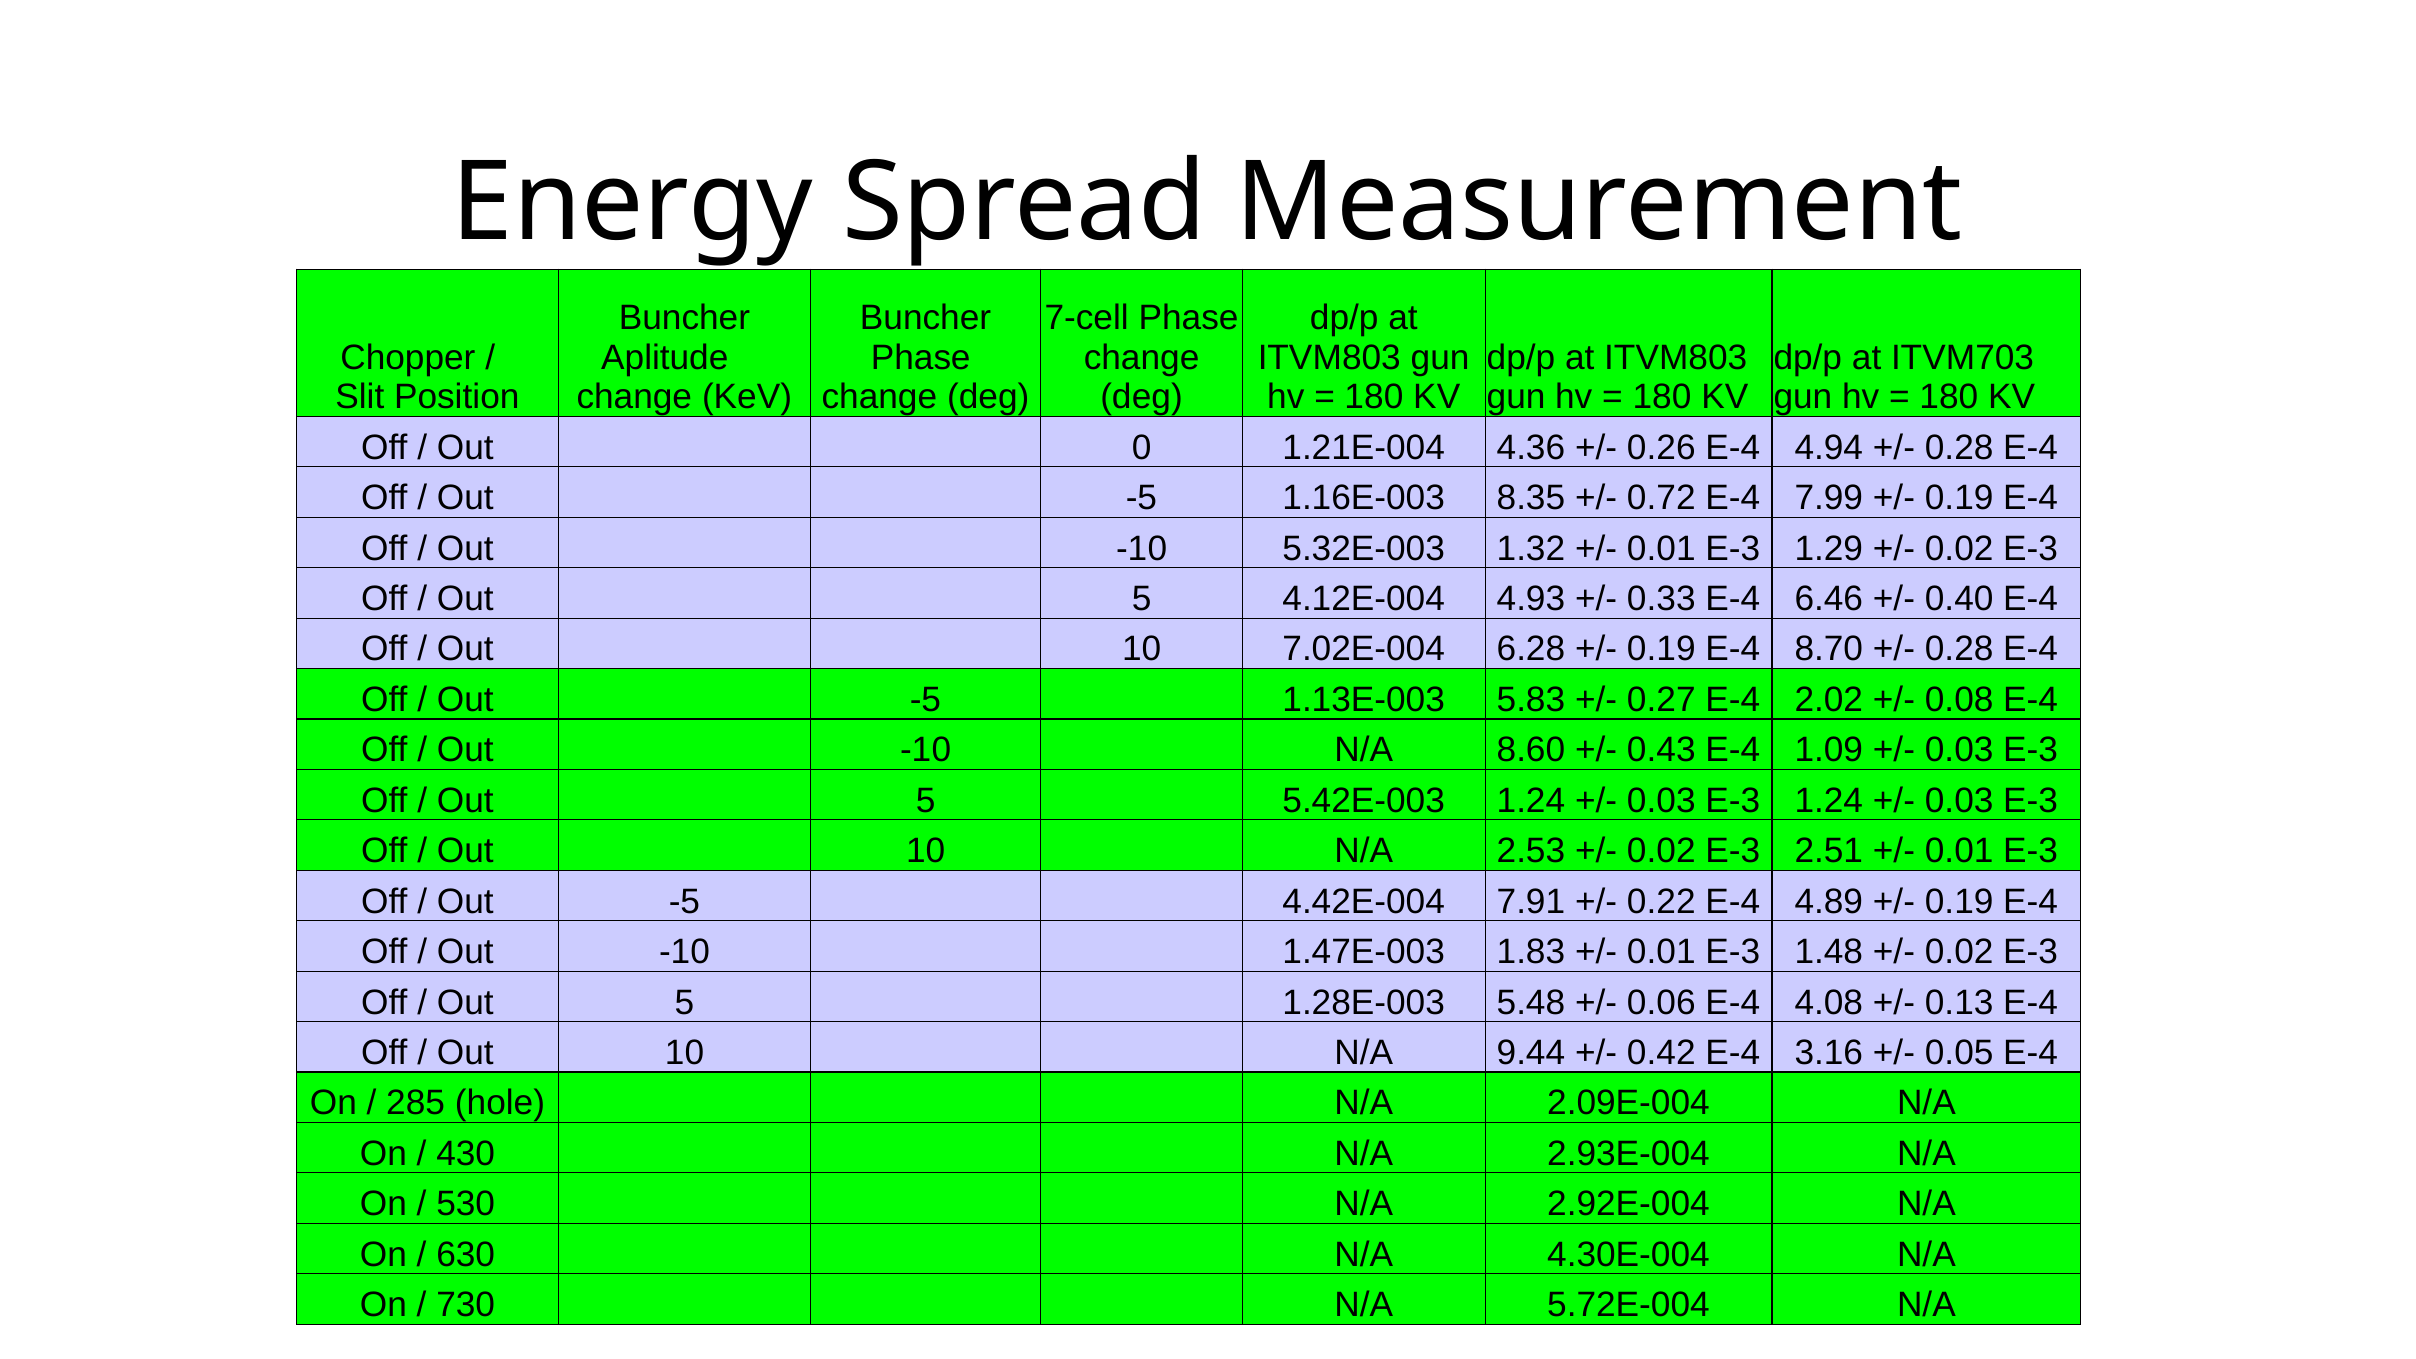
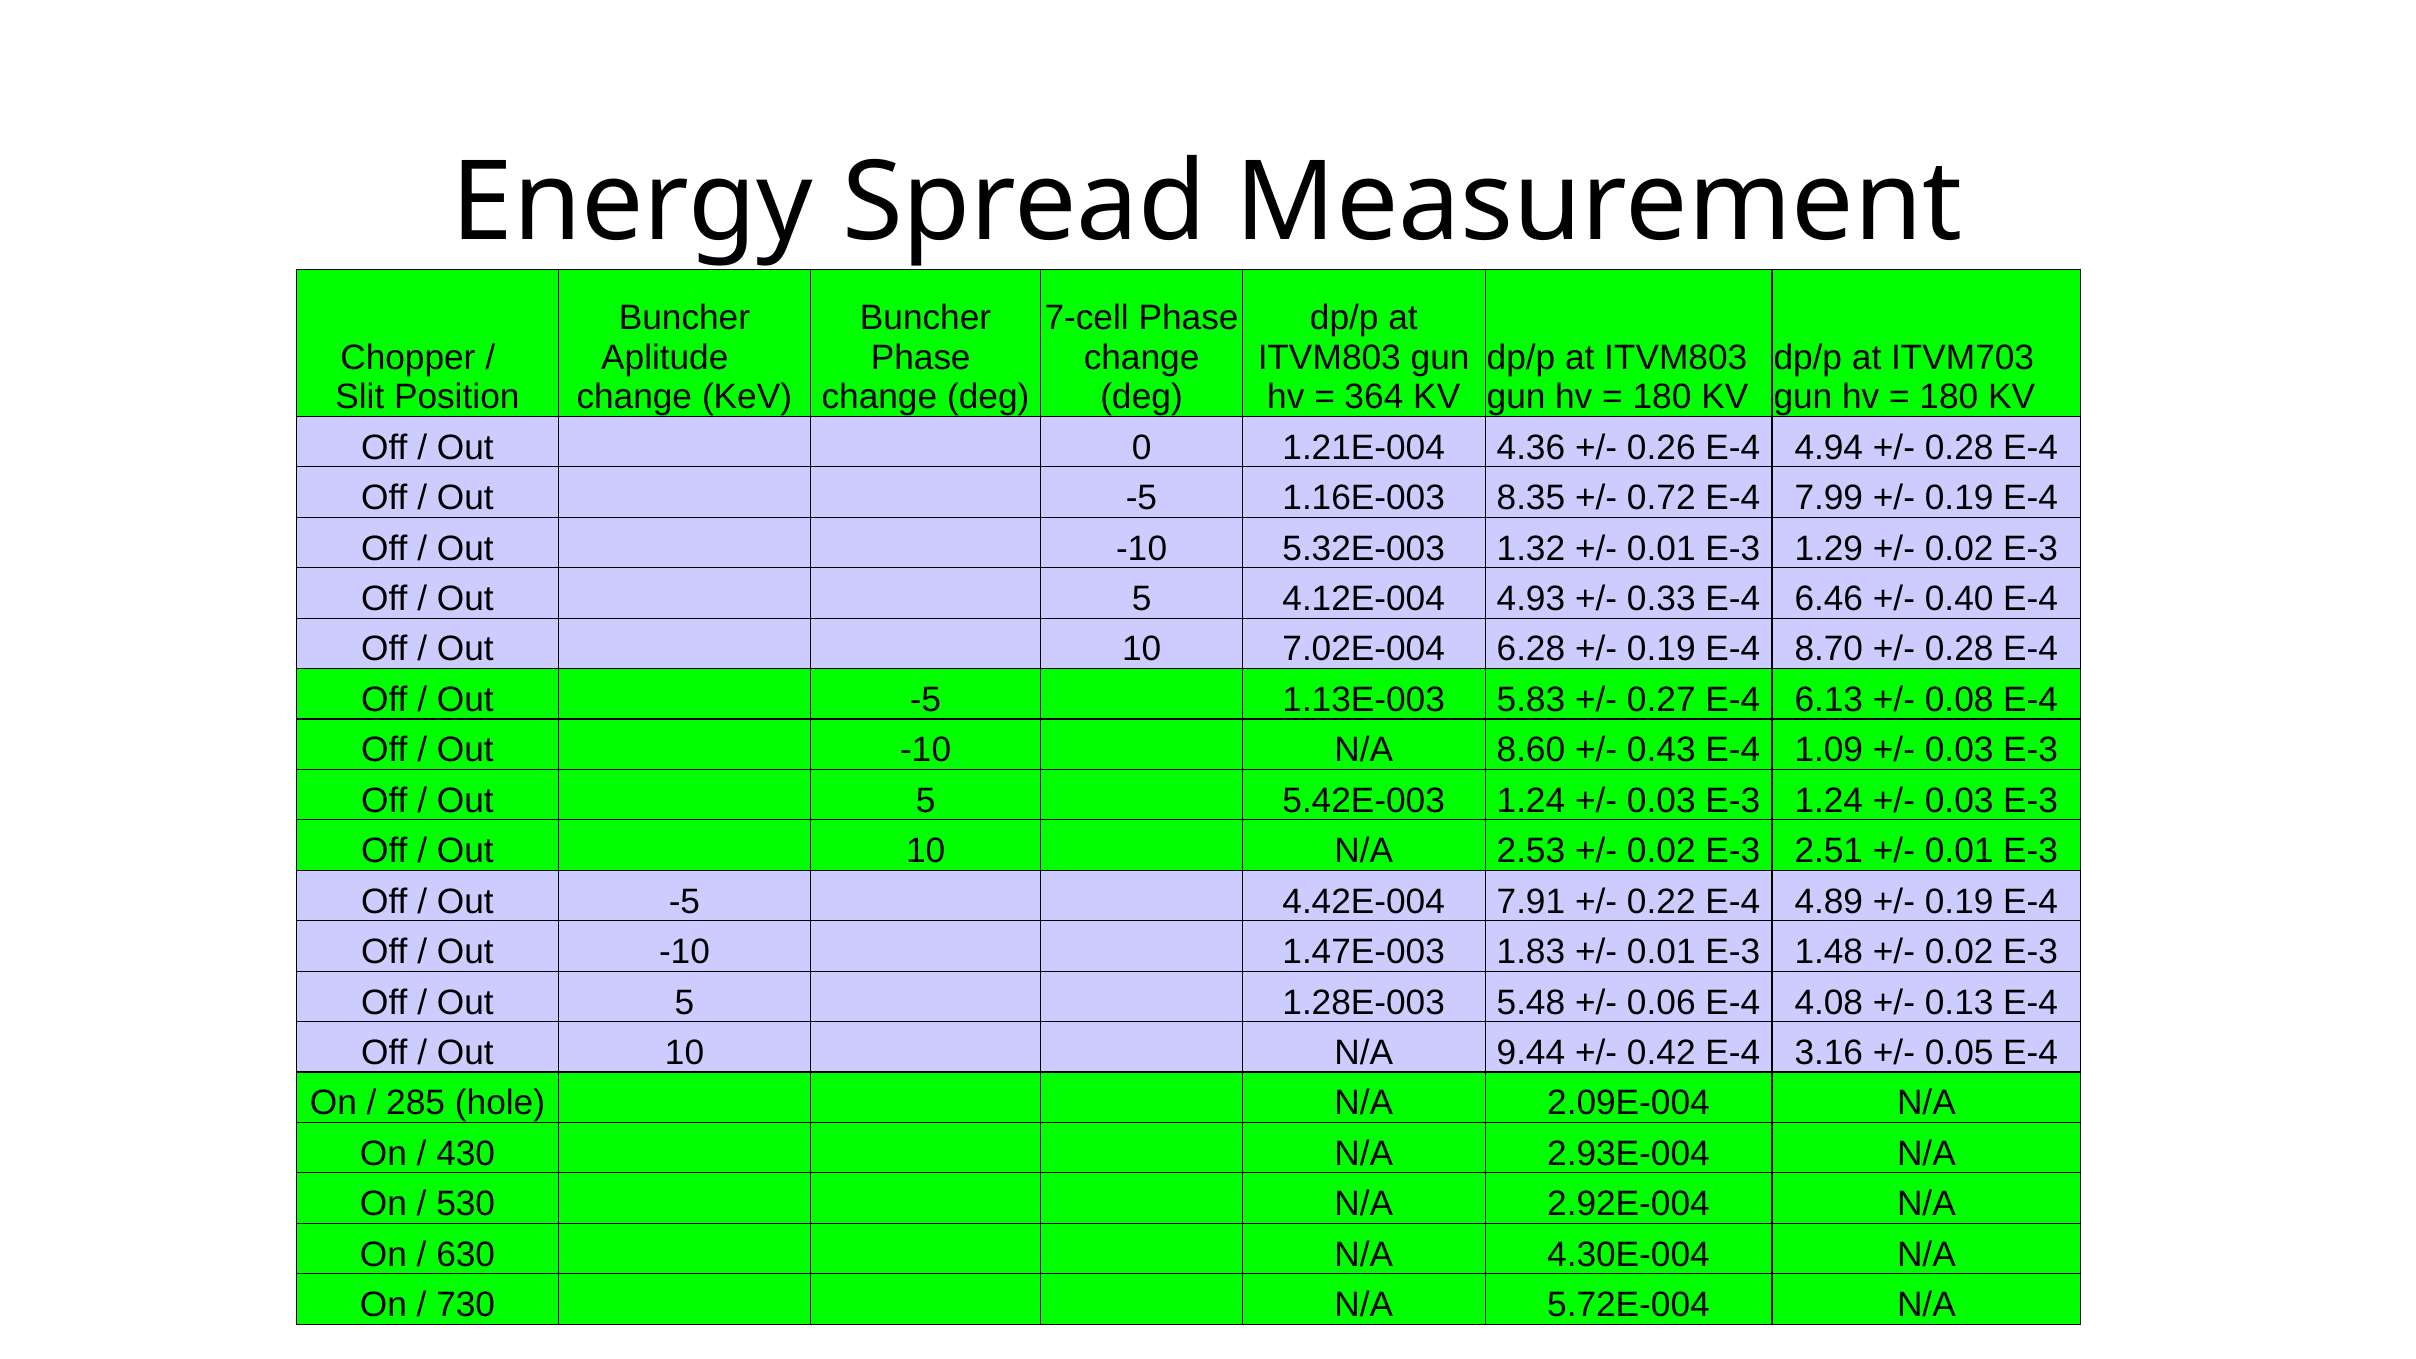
180: 180 -> 364 (1374, 397)
2.02: 2.02 -> 6.13 (1829, 700)
